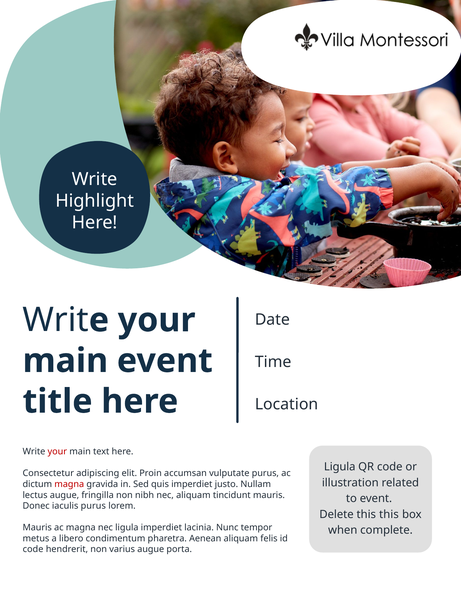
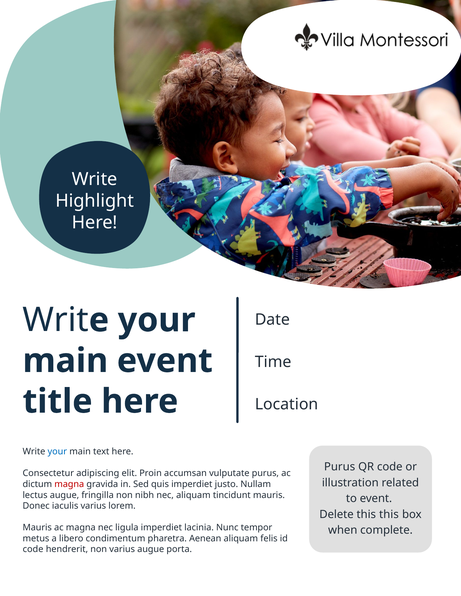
your colour: red -> blue (57, 452)
Ligula: Ligula -> Purus (340, 467)
iaculis purus: purus -> varius (93, 506)
